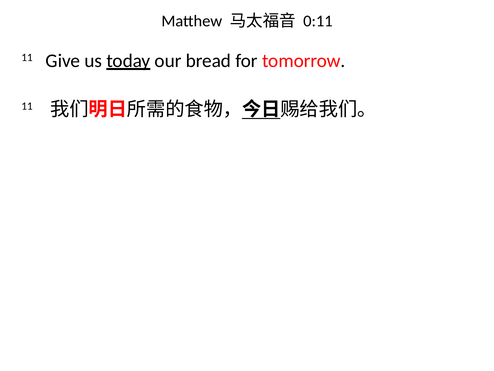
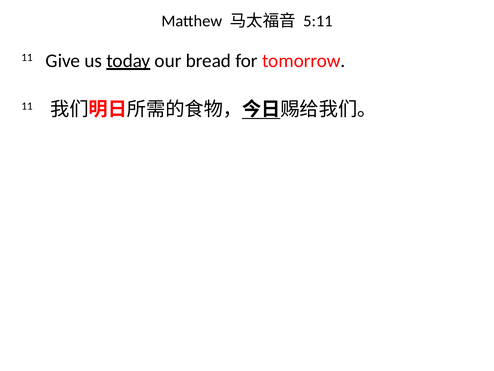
0:11: 0:11 -> 5:11 (318, 21)
